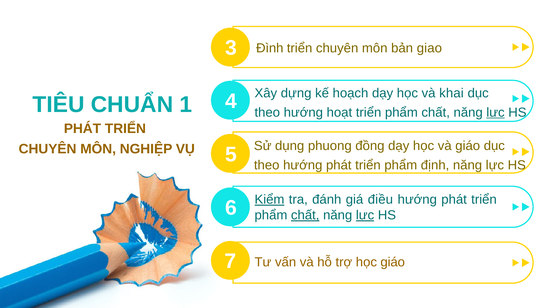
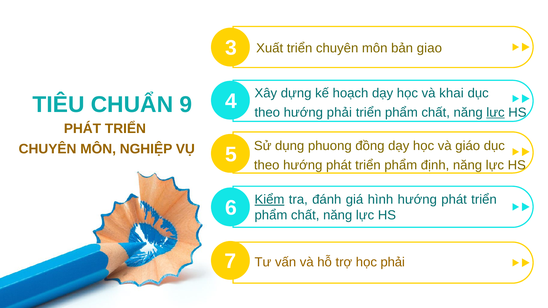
Đình: Đình -> Xuất (270, 48)
1: 1 -> 9 (186, 105)
hướng hoạt: hoạt -> phải (339, 113)
điều: điều -> hình (380, 200)
chất underline: present -> none (305, 215)
lực underline: present -> none (365, 215)
học giáo: giáo -> phải (393, 262)
